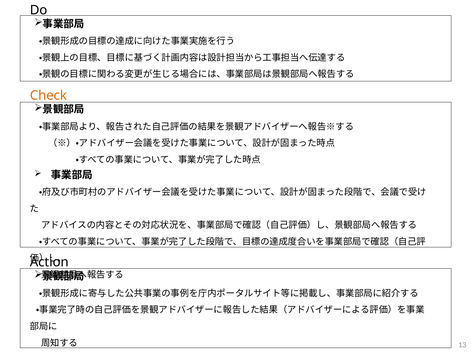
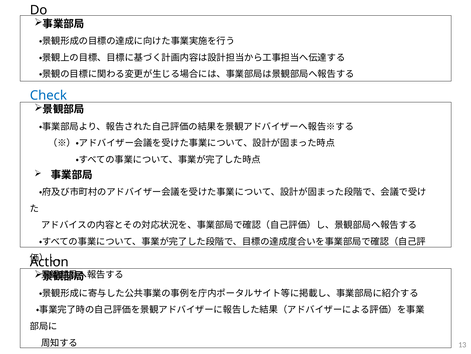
Check colour: orange -> blue (48, 95)
